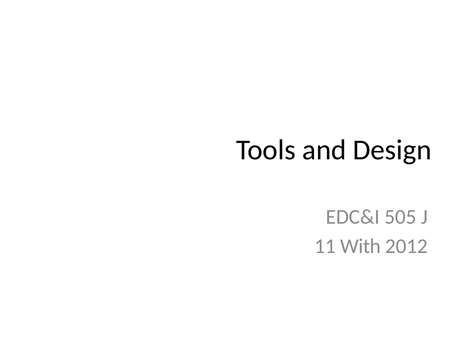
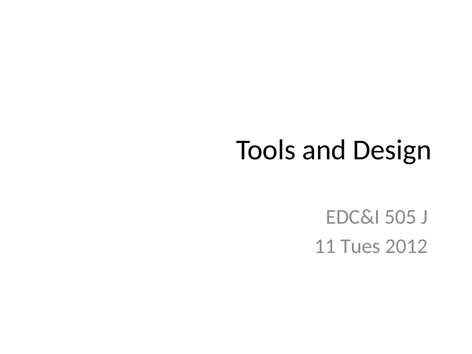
With: With -> Tues (360, 246)
